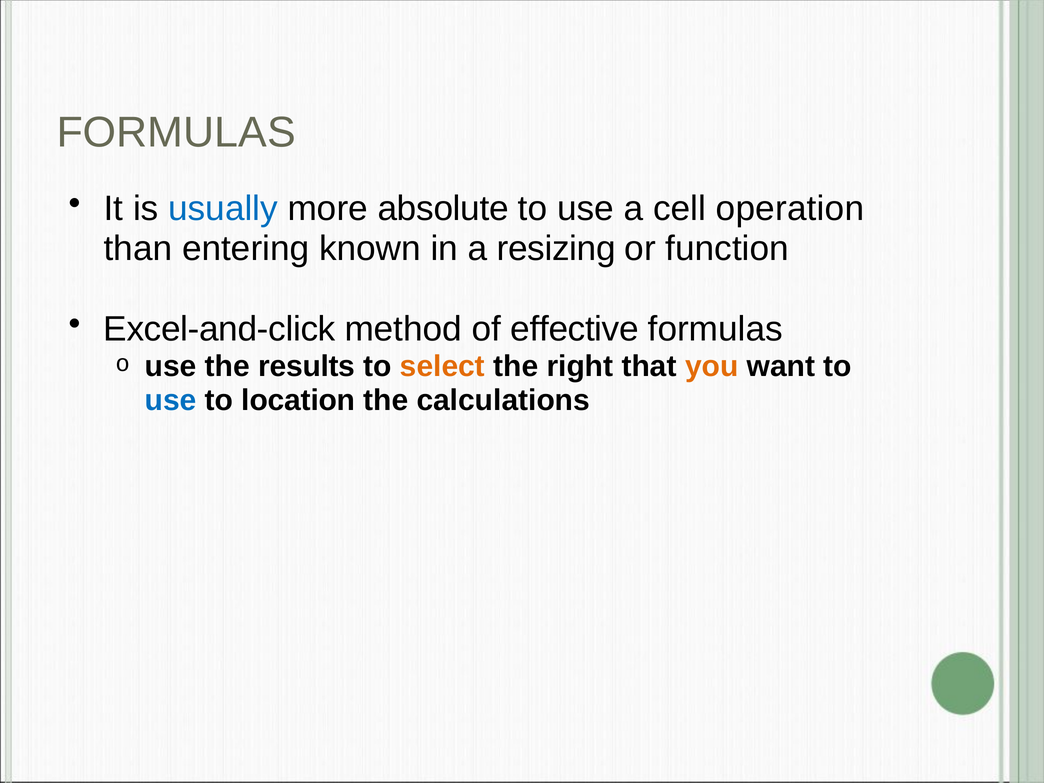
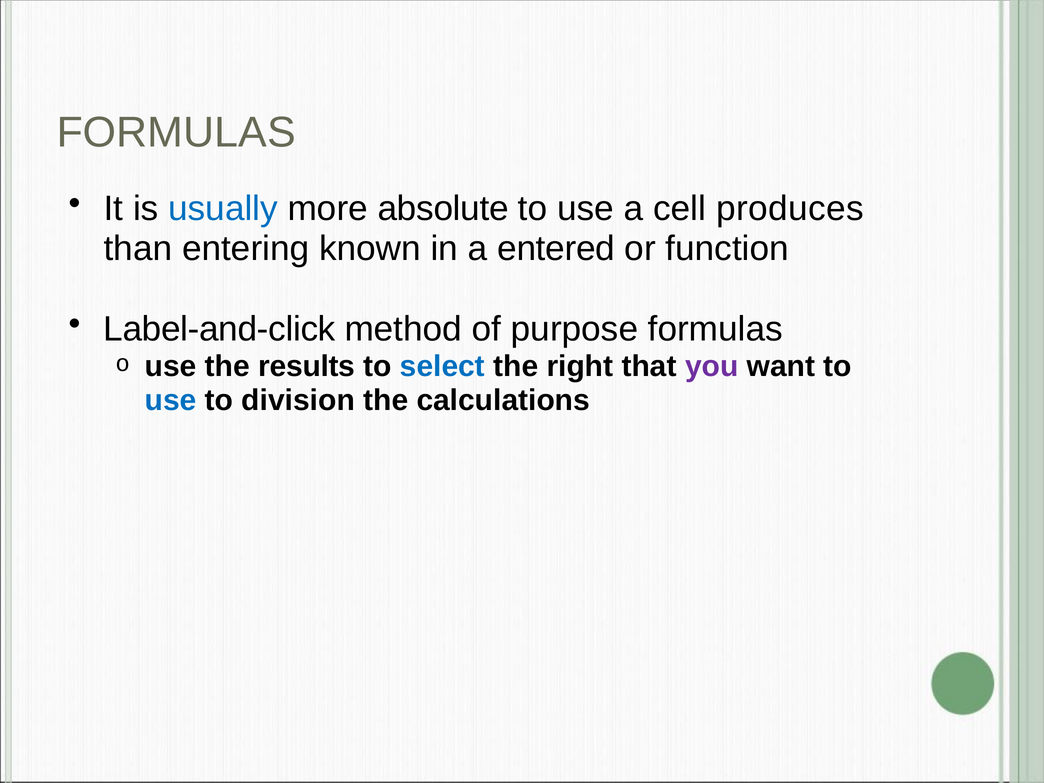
operation: operation -> produces (790, 208)
resizing: resizing -> entered (556, 249)
Excel-and-click: Excel-and-click -> Label-and-click (219, 329)
effective: effective -> purpose (574, 329)
select colour: orange -> blue (442, 366)
you colour: orange -> purple (712, 366)
location: location -> division (298, 400)
